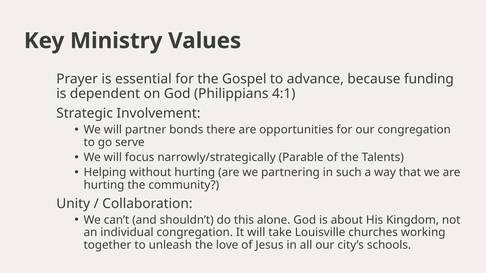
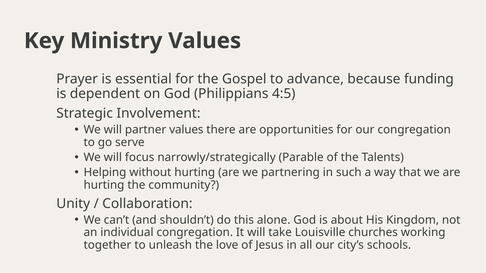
4:1: 4:1 -> 4:5 (284, 94)
partner bonds: bonds -> values (186, 130)
